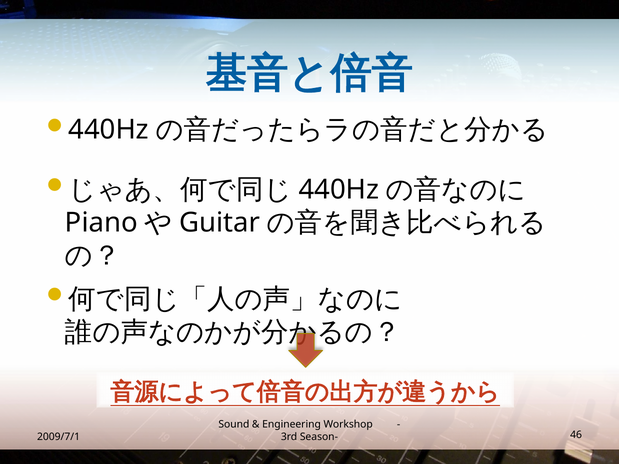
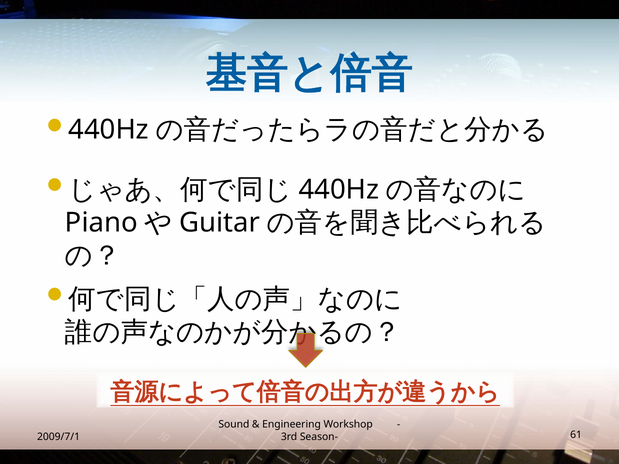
46: 46 -> 61 (576, 435)
